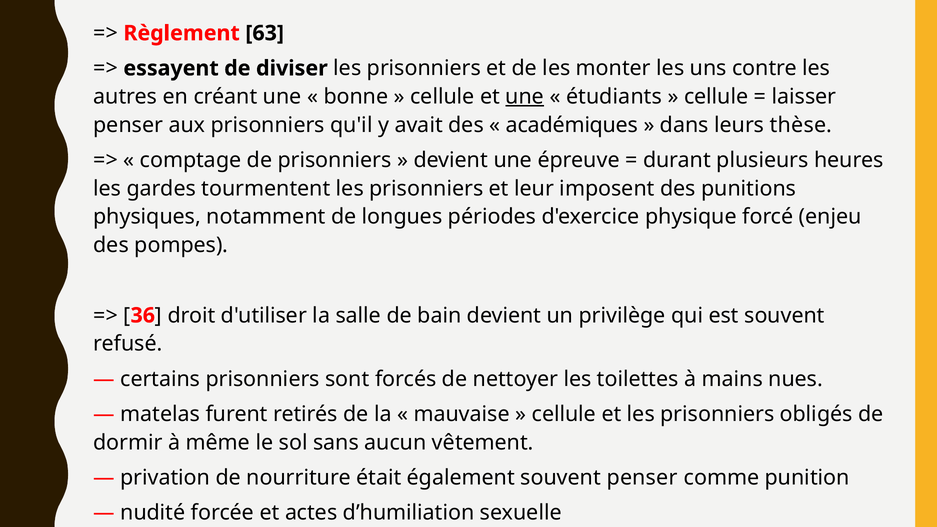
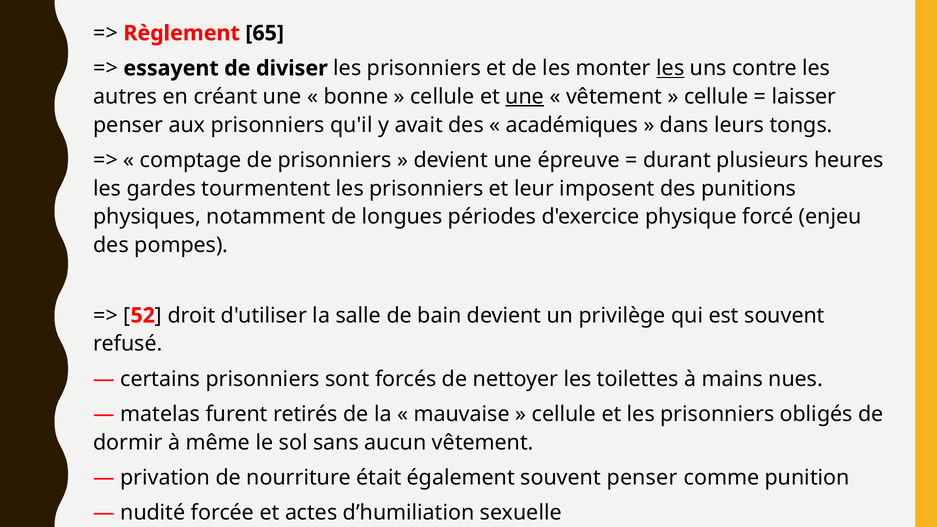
63: 63 -> 65 (265, 33)
les underline: none -> present (670, 68)
étudiants: étudiants -> vêtement (614, 97)
thèse: thèse -> tongs (801, 125)
36: 36 -> 52 (143, 315)
